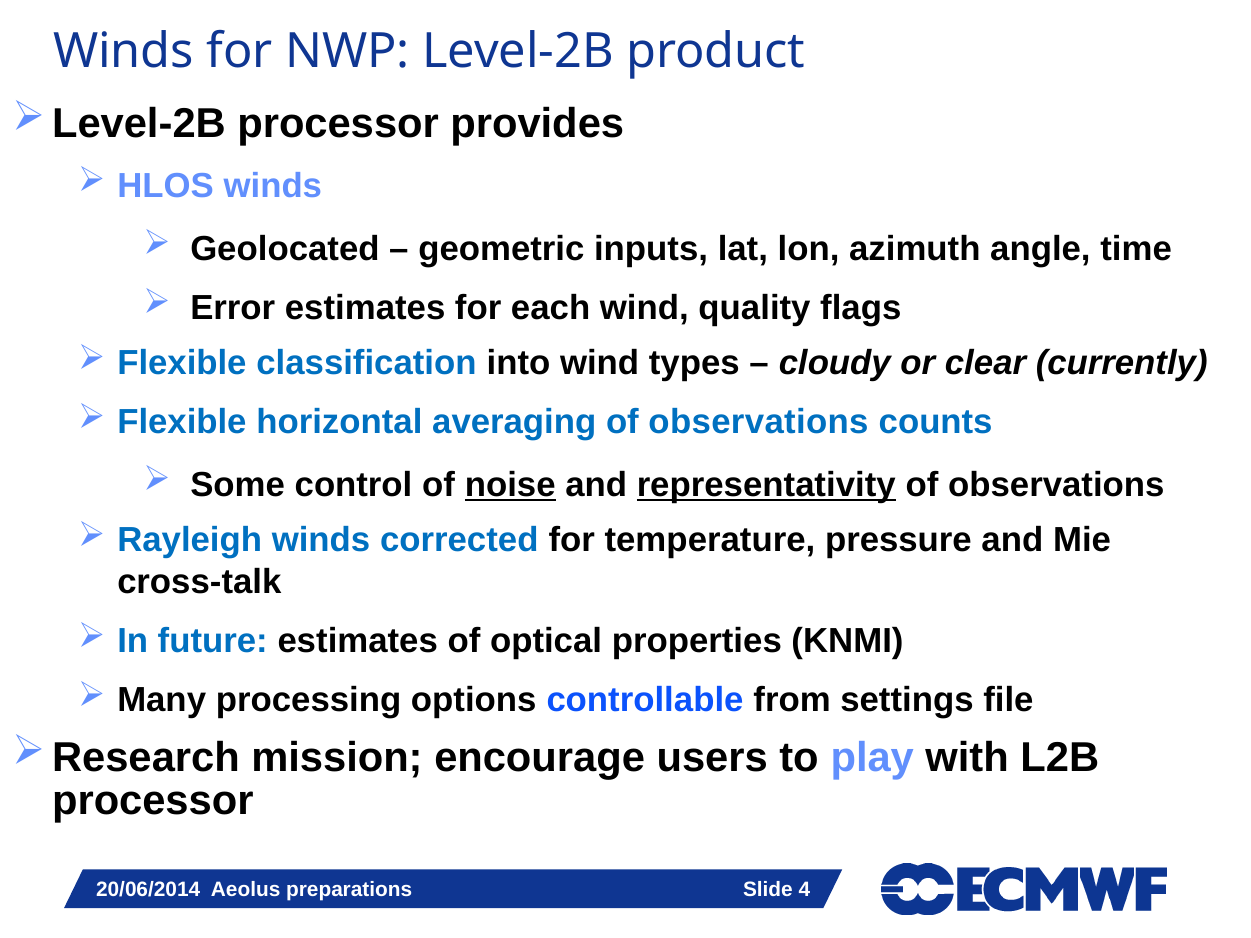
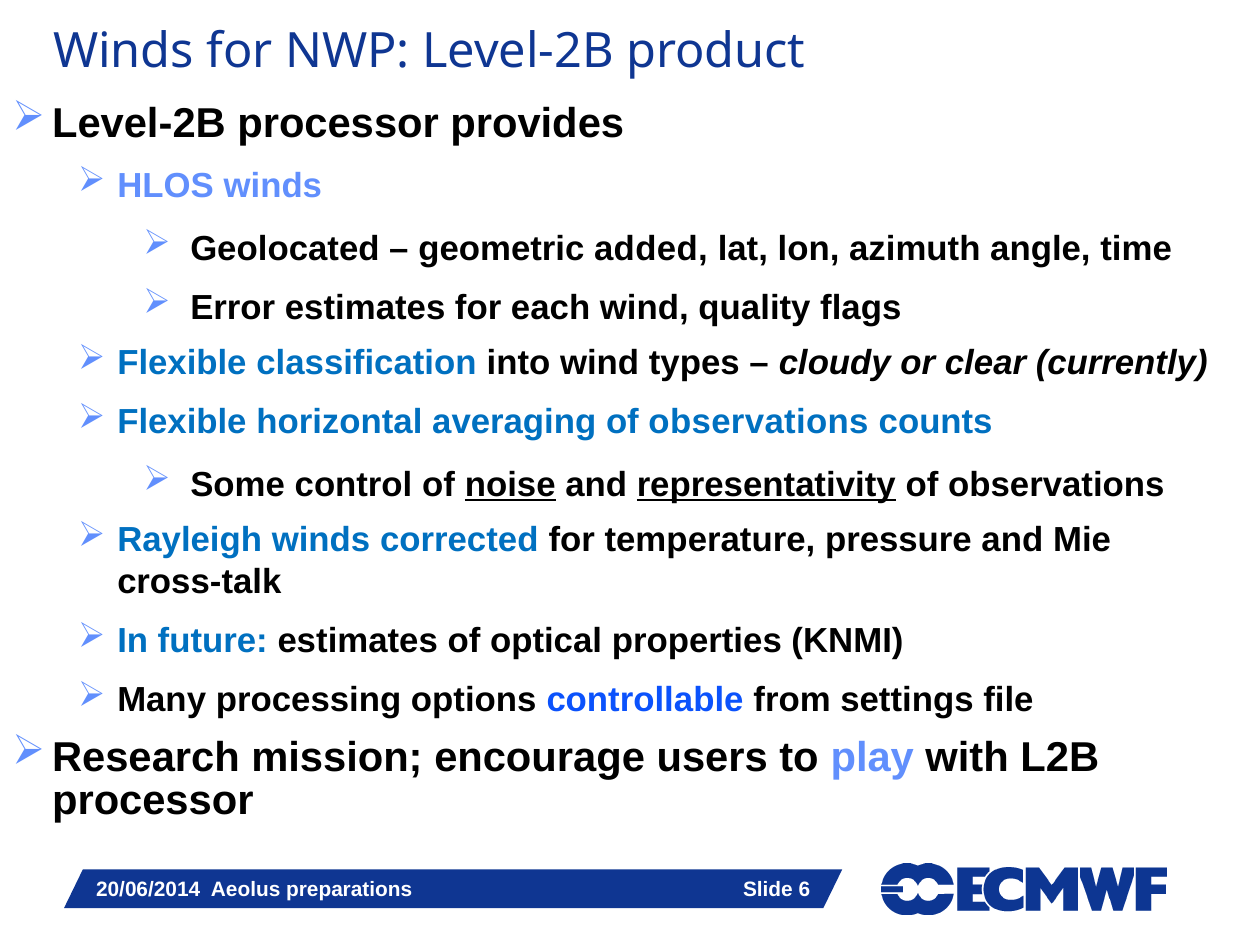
inputs: inputs -> added (651, 249)
4: 4 -> 6 (804, 889)
